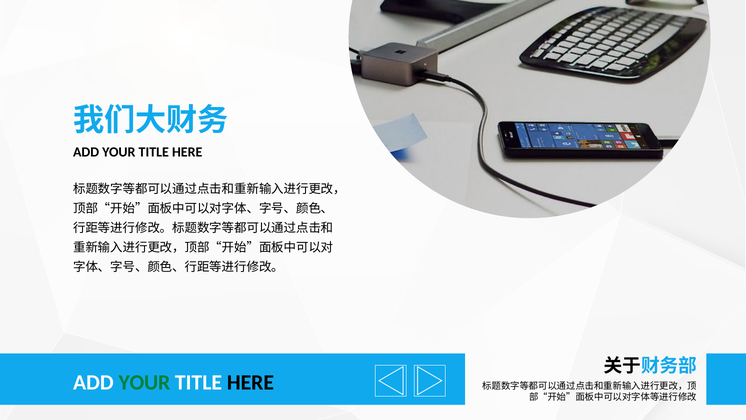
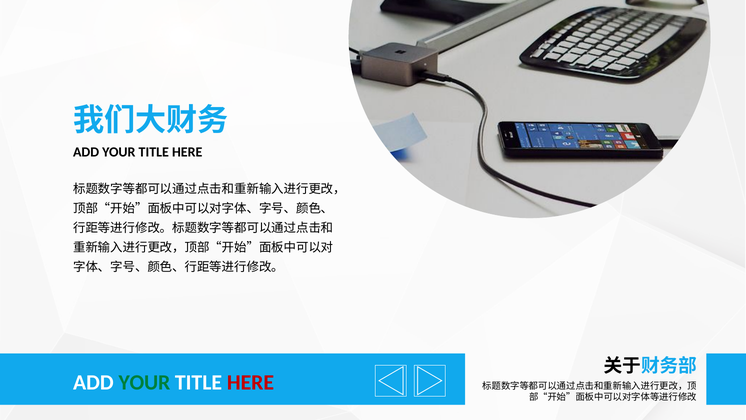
HERE colour: black -> red (250, 382)
